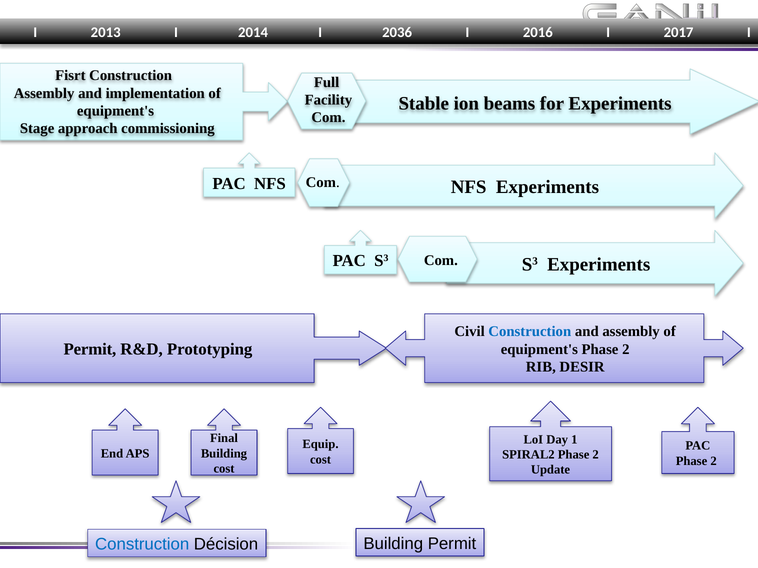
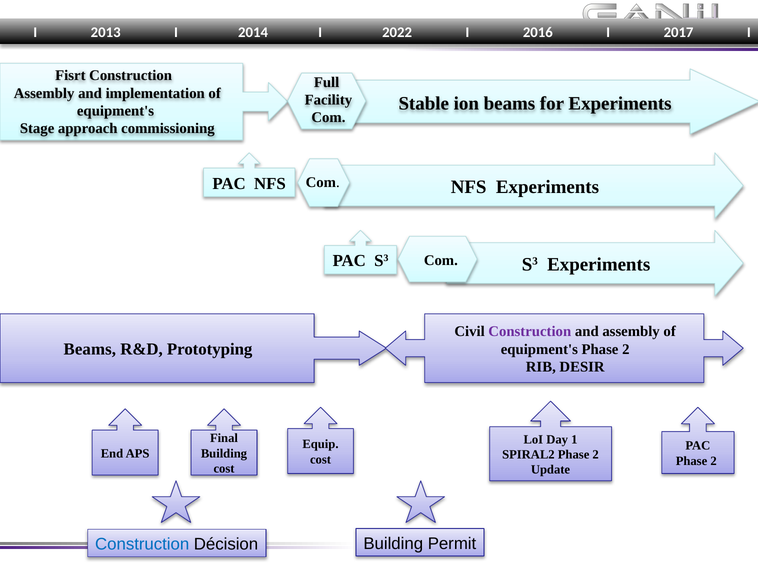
2036: 2036 -> 2022 (397, 32)
Construction colour: blue -> purple (530, 332)
Permit: Permit -> Beams (90, 350)
